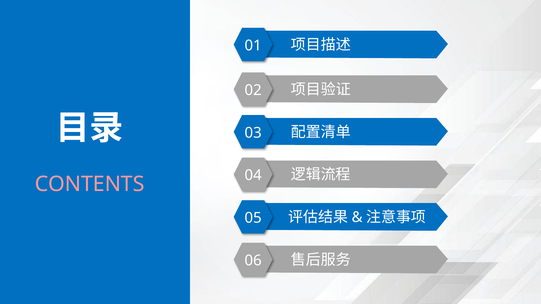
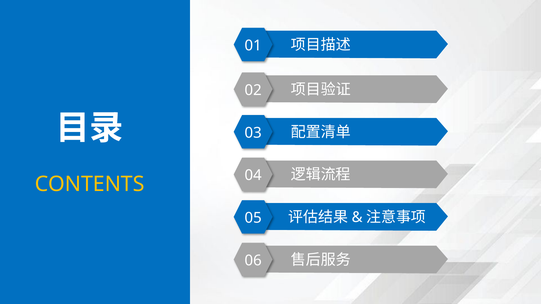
CONTENTS colour: pink -> yellow (90, 184)
